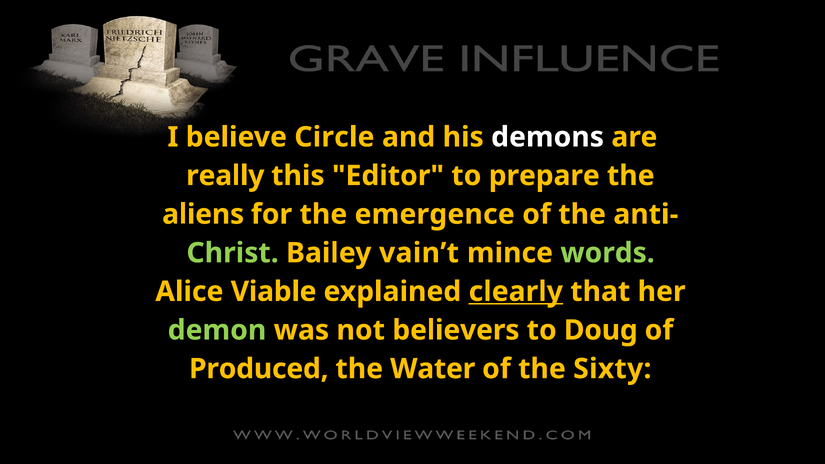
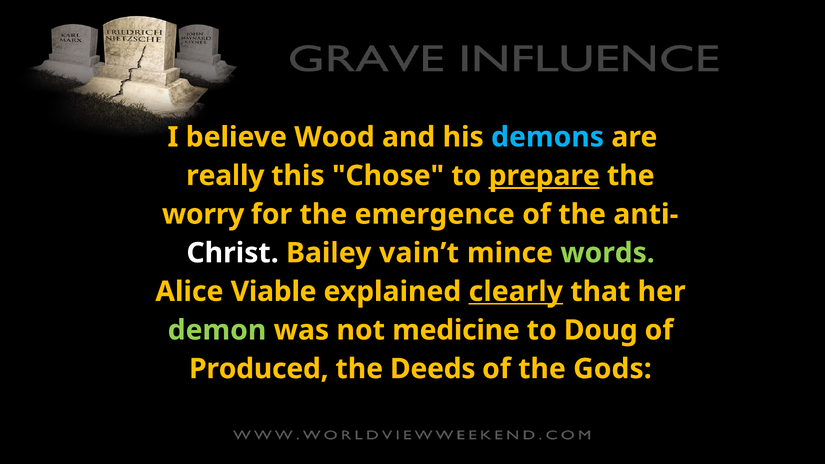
Circle: Circle -> Wood (335, 137)
demons colour: white -> light blue (548, 137)
Editor: Editor -> Chose (388, 176)
prepare underline: none -> present (544, 176)
aliens: aliens -> worry (203, 214)
Christ colour: light green -> white (233, 253)
believers: believers -> medicine (456, 330)
Water: Water -> Deeds (433, 369)
Sixty: Sixty -> Gods (612, 369)
